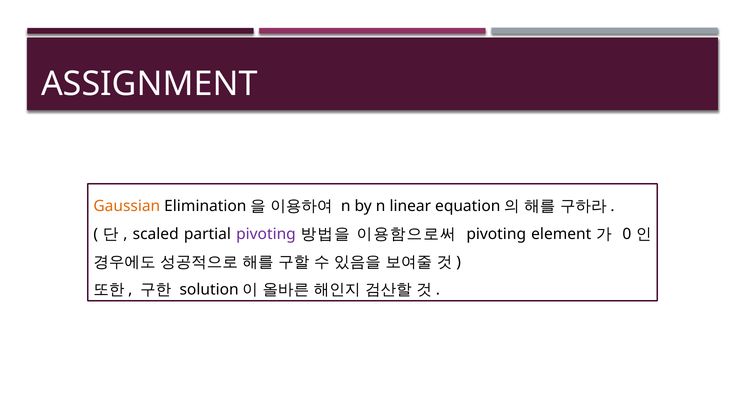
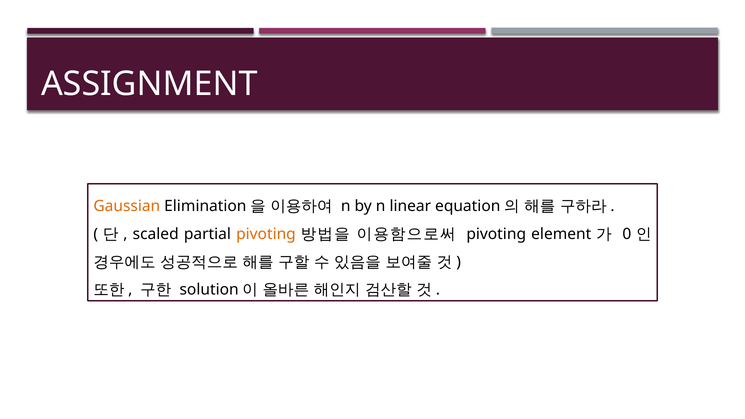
pivoting colour: purple -> orange (266, 234)
